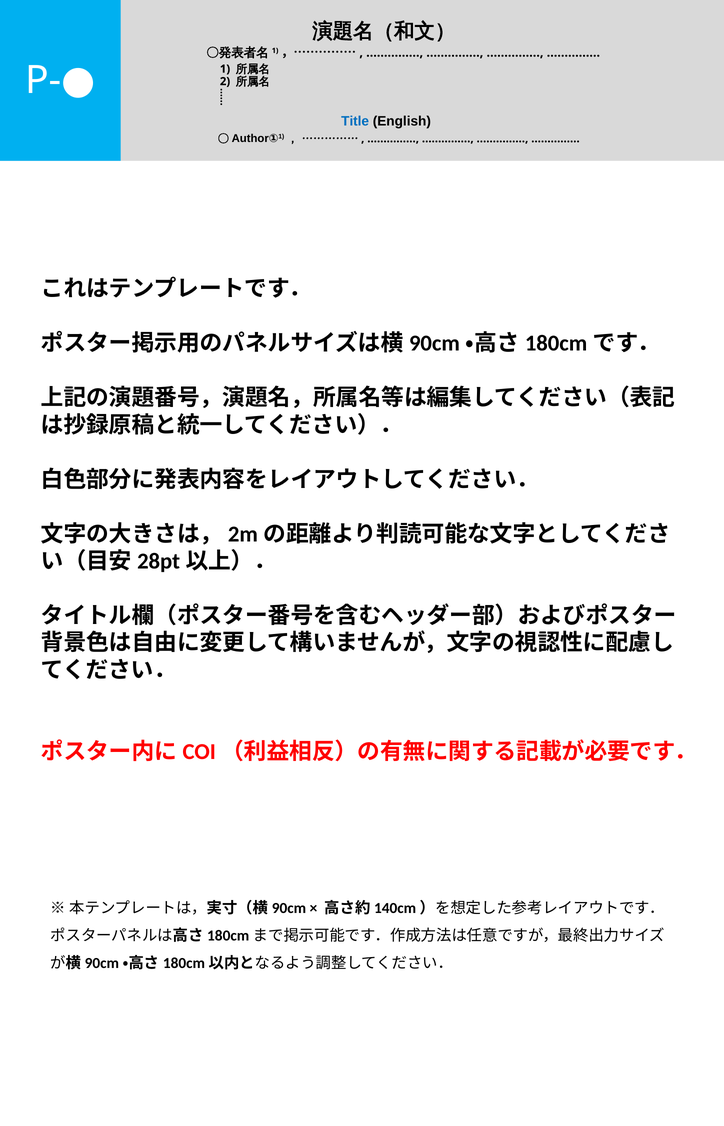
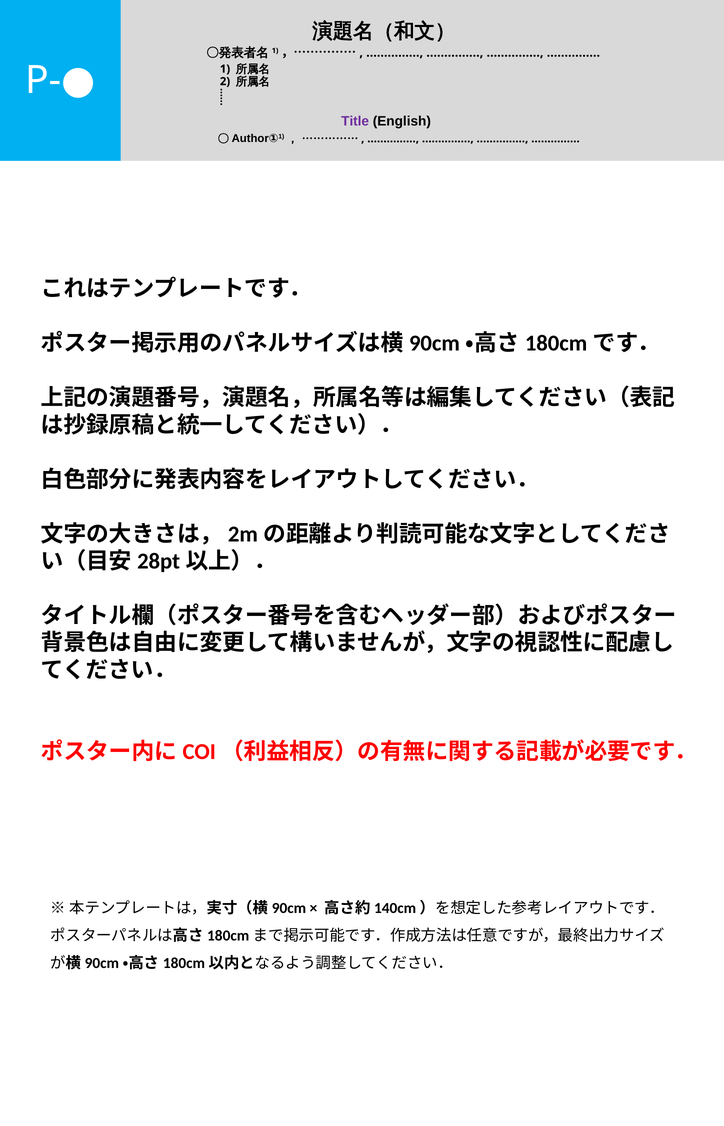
Title colour: blue -> purple (355, 121)
